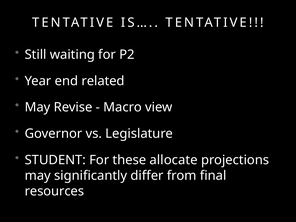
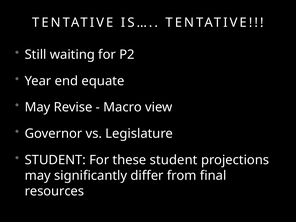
related: related -> equate (103, 81)
these allocate: allocate -> student (174, 160)
